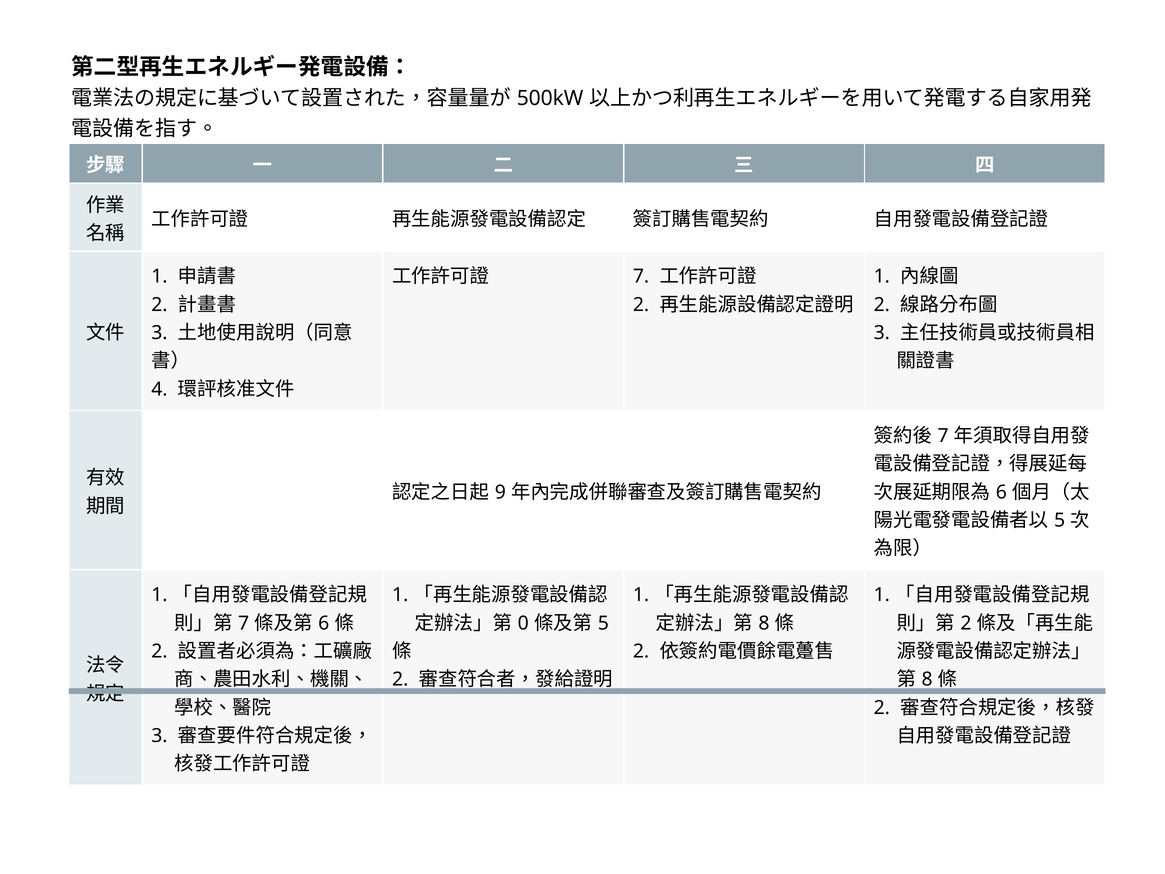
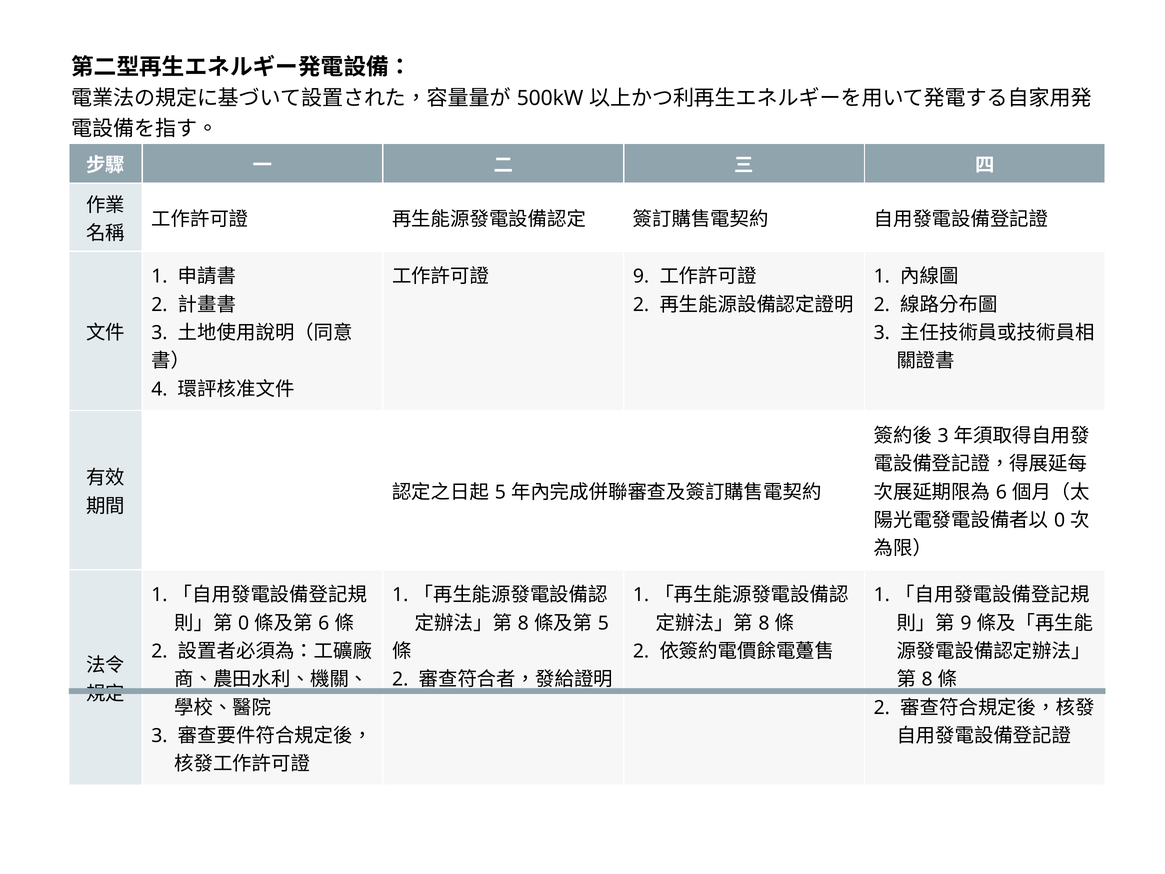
7: 7 -> 9 (641, 276)
7: 7 -> 3 (943, 436)
9: 9 -> 5 (500, 492)
5: 5 -> 0 (1060, 520)
7: 7 -> 0 (244, 623)
0: 0 -> 8 (523, 623)
2: 2 -> 9 (966, 623)
